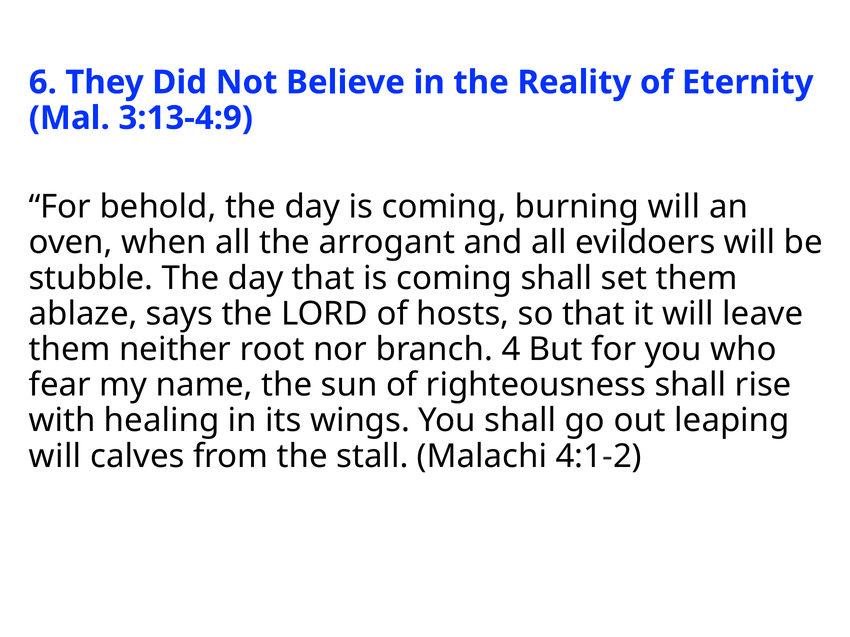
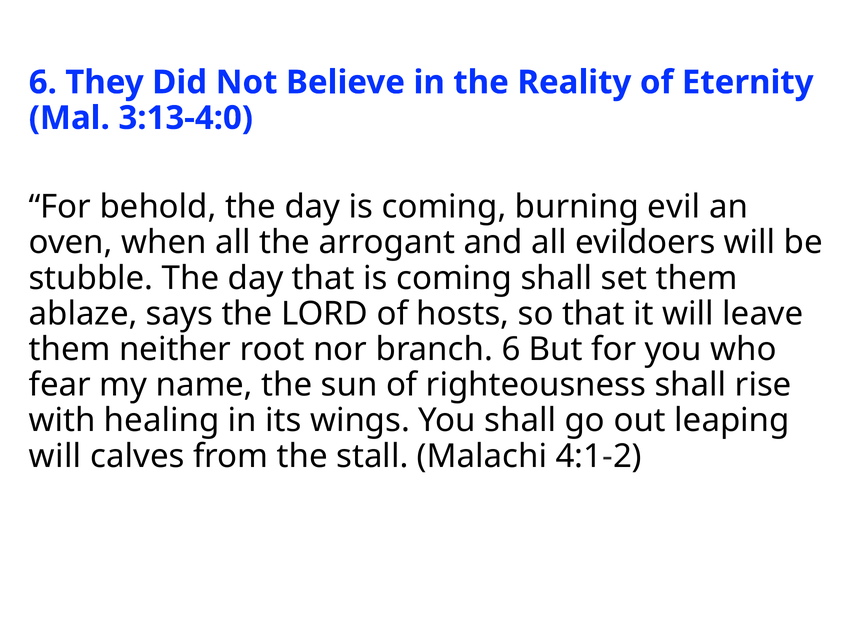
3:13-4:9: 3:13-4:9 -> 3:13-4:0 (186, 118)
burning will: will -> evil (674, 207)
branch 4: 4 -> 6 (511, 350)
